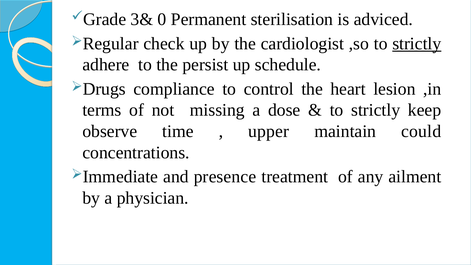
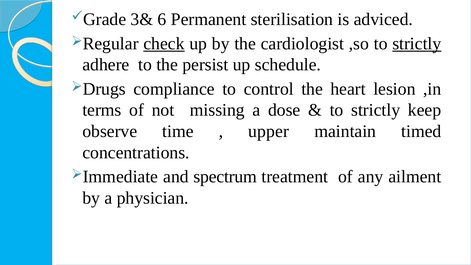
0: 0 -> 6 (162, 19)
check underline: none -> present (164, 44)
could: could -> timed (421, 131)
presence: presence -> spectrum (225, 177)
